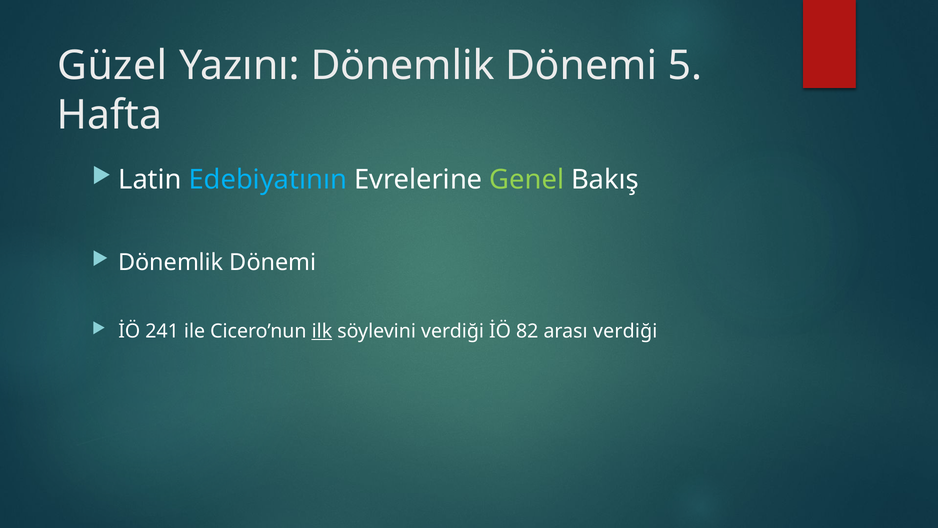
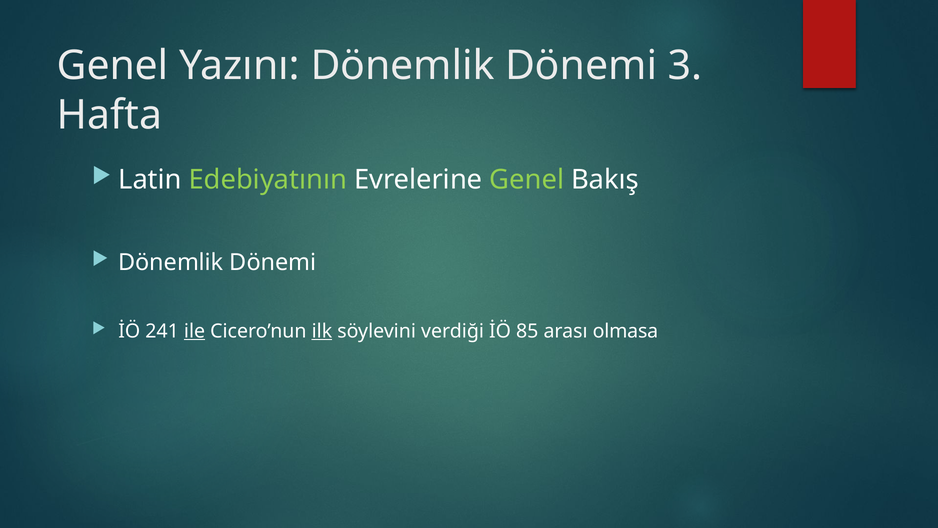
Güzel: Güzel -> Genel (113, 66)
5: 5 -> 3 (685, 66)
Edebiyatının colour: light blue -> light green (268, 180)
ile underline: none -> present (195, 331)
82: 82 -> 85 (527, 331)
arası verdiği: verdiği -> olmasa (625, 331)
